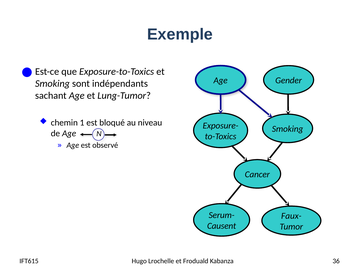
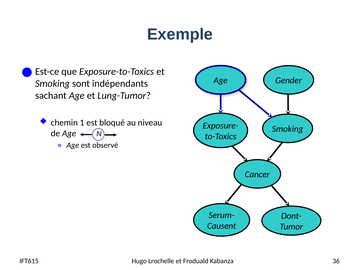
Faux-: Faux- -> Dont- (291, 216)
